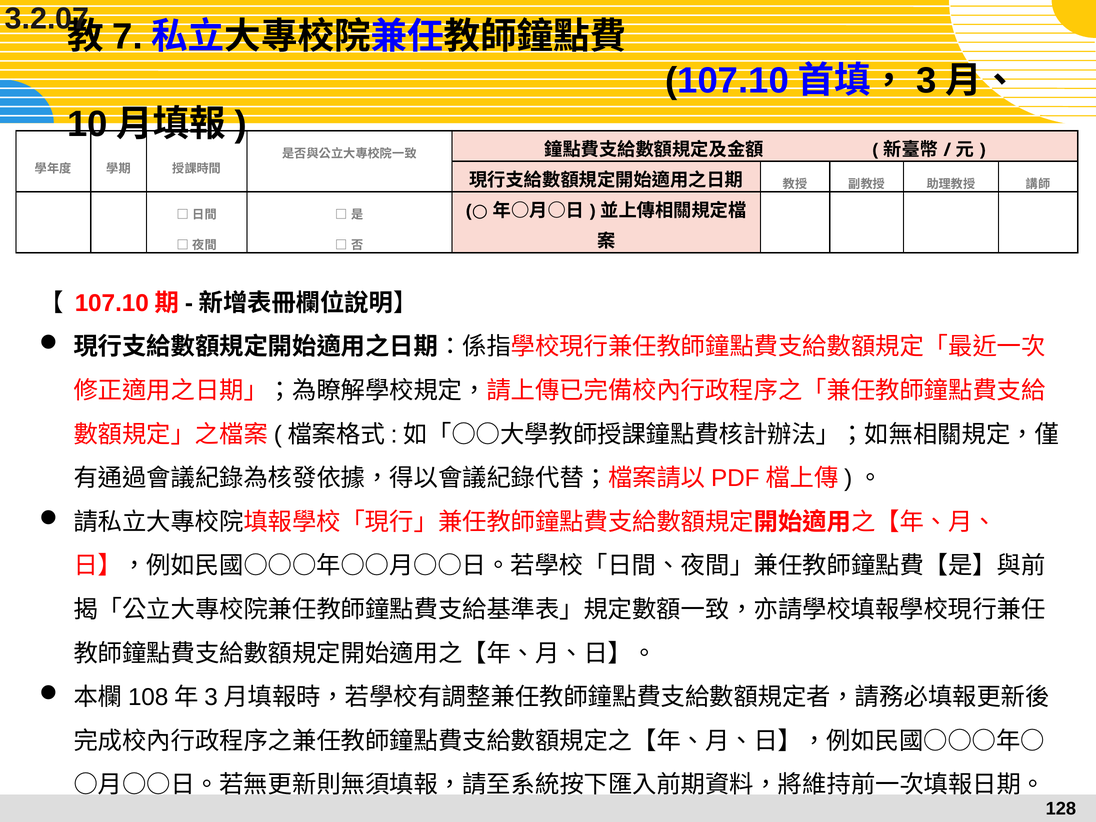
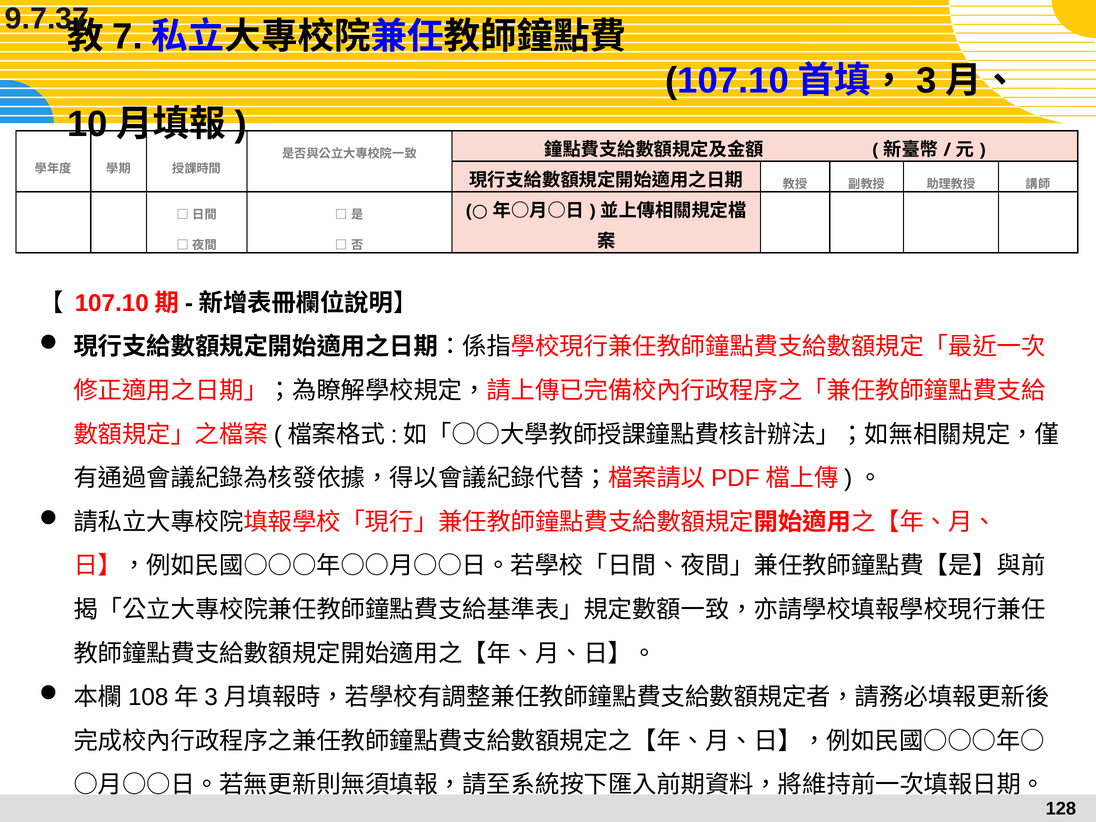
3.2.07: 3.2.07 -> 9.7.37 (47, 18)
